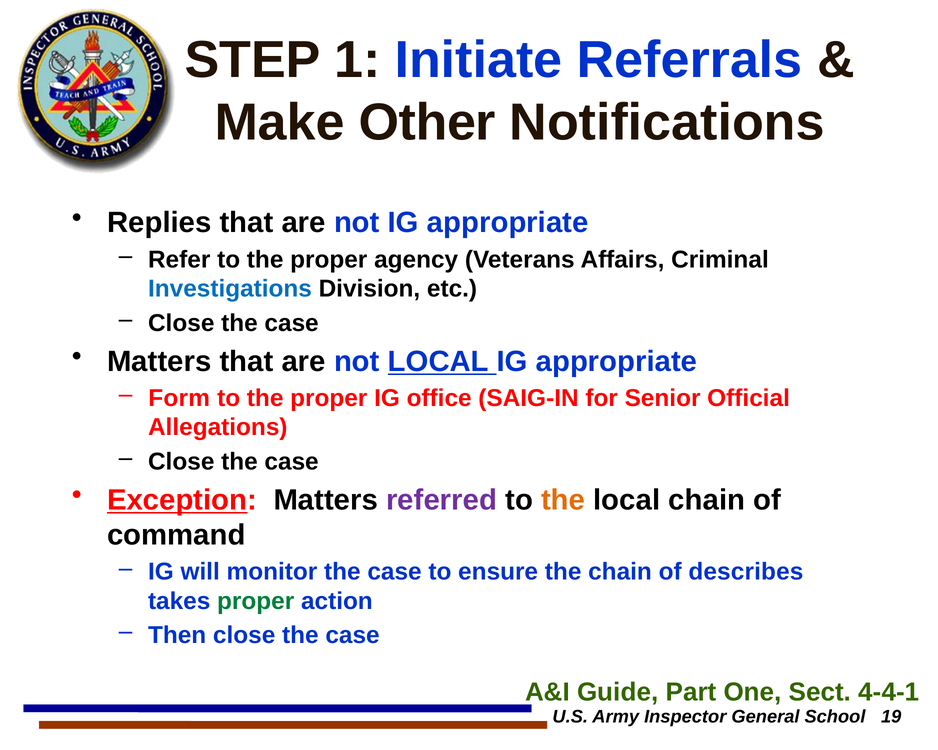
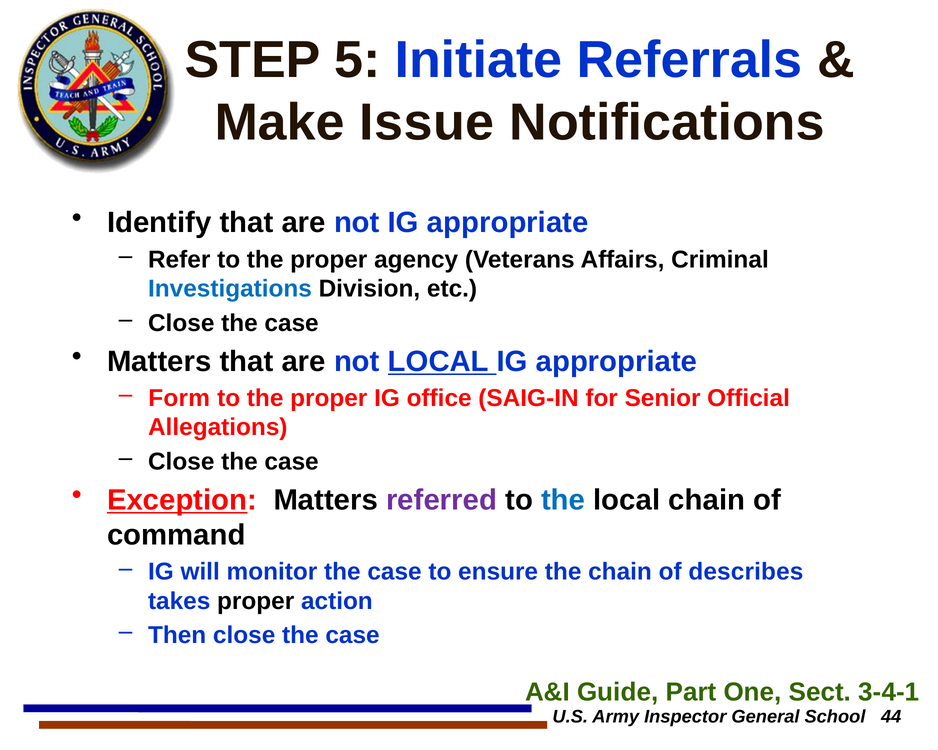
1: 1 -> 5 (357, 60)
Other: Other -> Issue (427, 123)
Replies: Replies -> Identify (159, 223)
the colour: orange -> blue (563, 500)
proper colour: green -> black (256, 602)
4-4-1: 4-4-1 -> 3-4-1 (889, 692)
19: 19 -> 44 (891, 717)
